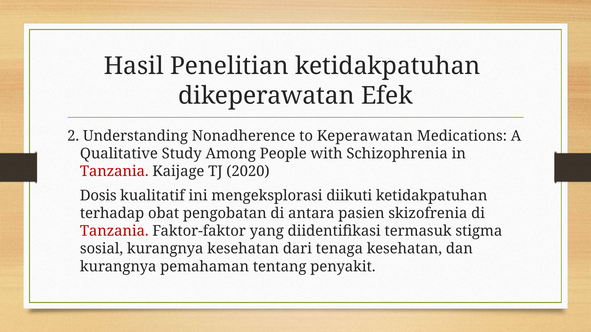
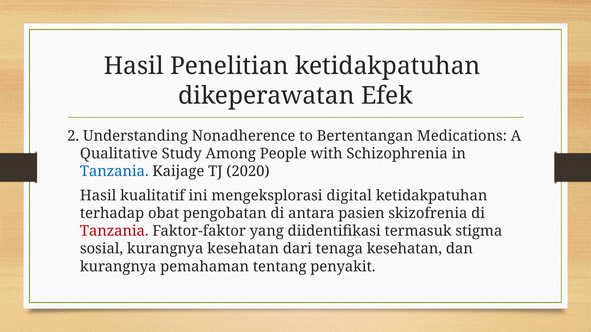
Keperawatan: Keperawatan -> Bertentangan (365, 136)
Tanzania colour: red -> blue (114, 172)
Dosis: Dosis -> Hasil (98, 196)
diikuti: diikuti -> digital (349, 196)
